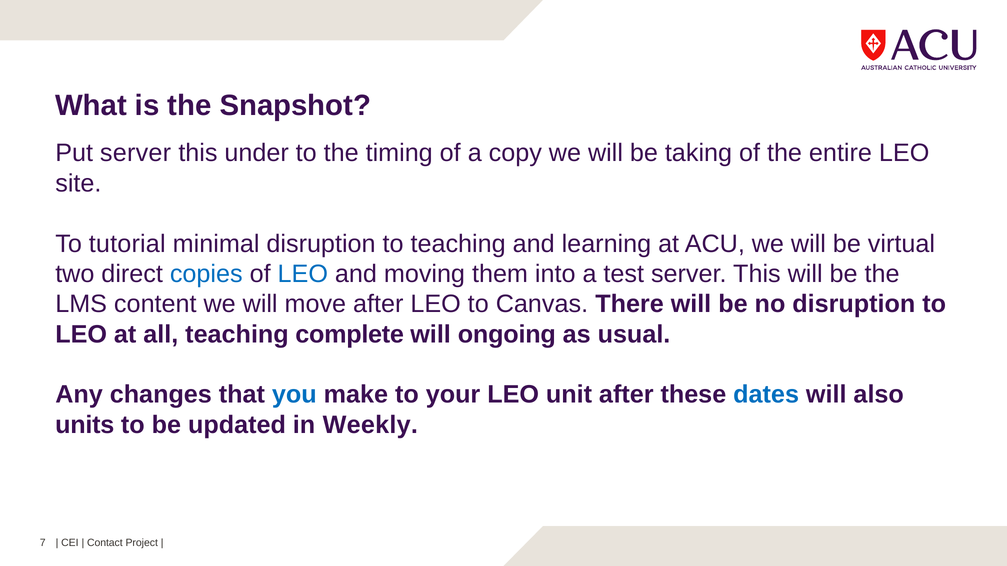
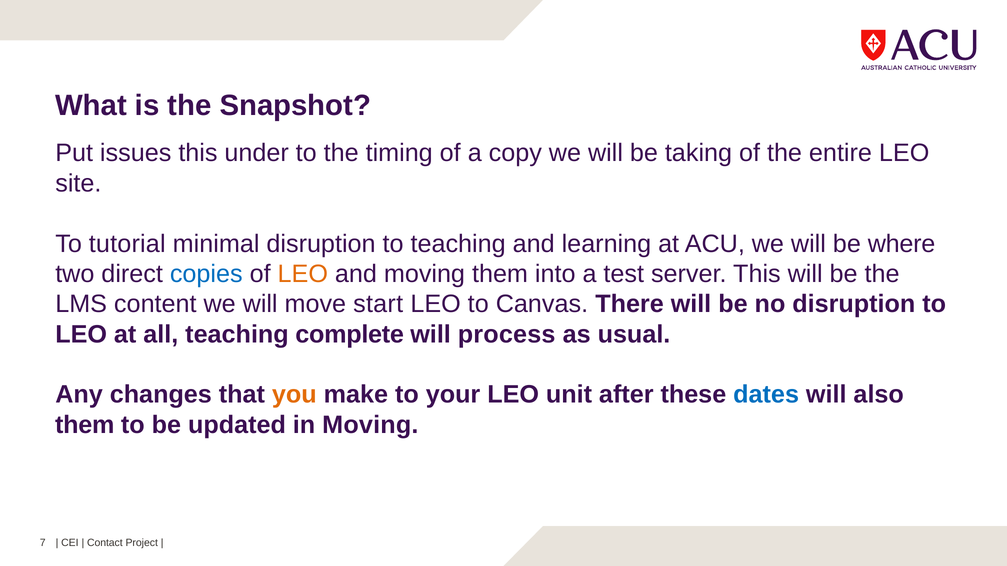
Put server: server -> issues (136, 153)
virtual: virtual -> where (902, 244)
LEO colour: blue -> orange (303, 274)
move after: after -> start (378, 304)
ongoing: ongoing -> process (507, 335)
you colour: blue -> orange (294, 395)
units: units -> them (85, 425)
in Weekly: Weekly -> Moving (370, 425)
